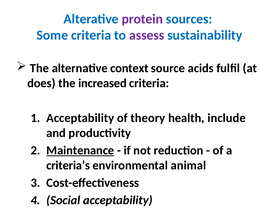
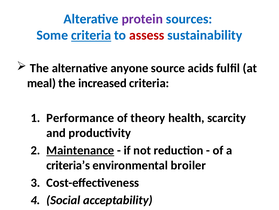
criteria underline: none -> present (91, 35)
assess colour: purple -> red (147, 35)
context: context -> anyone (129, 68)
does: does -> meal (41, 83)
Acceptability: Acceptability -> Performance (80, 118)
include: include -> scarcity (227, 118)
animal: animal -> broiler (188, 165)
